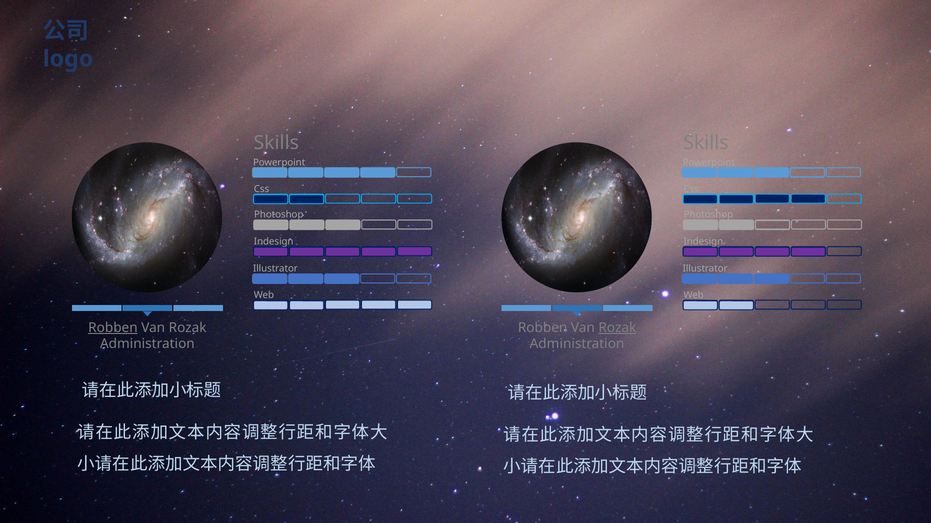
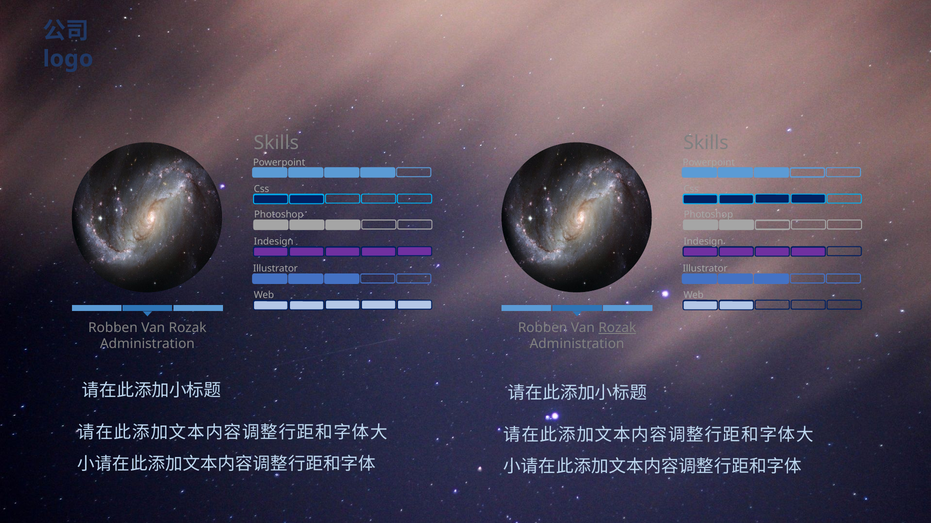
Robben underline: present -> none (113, 328)
